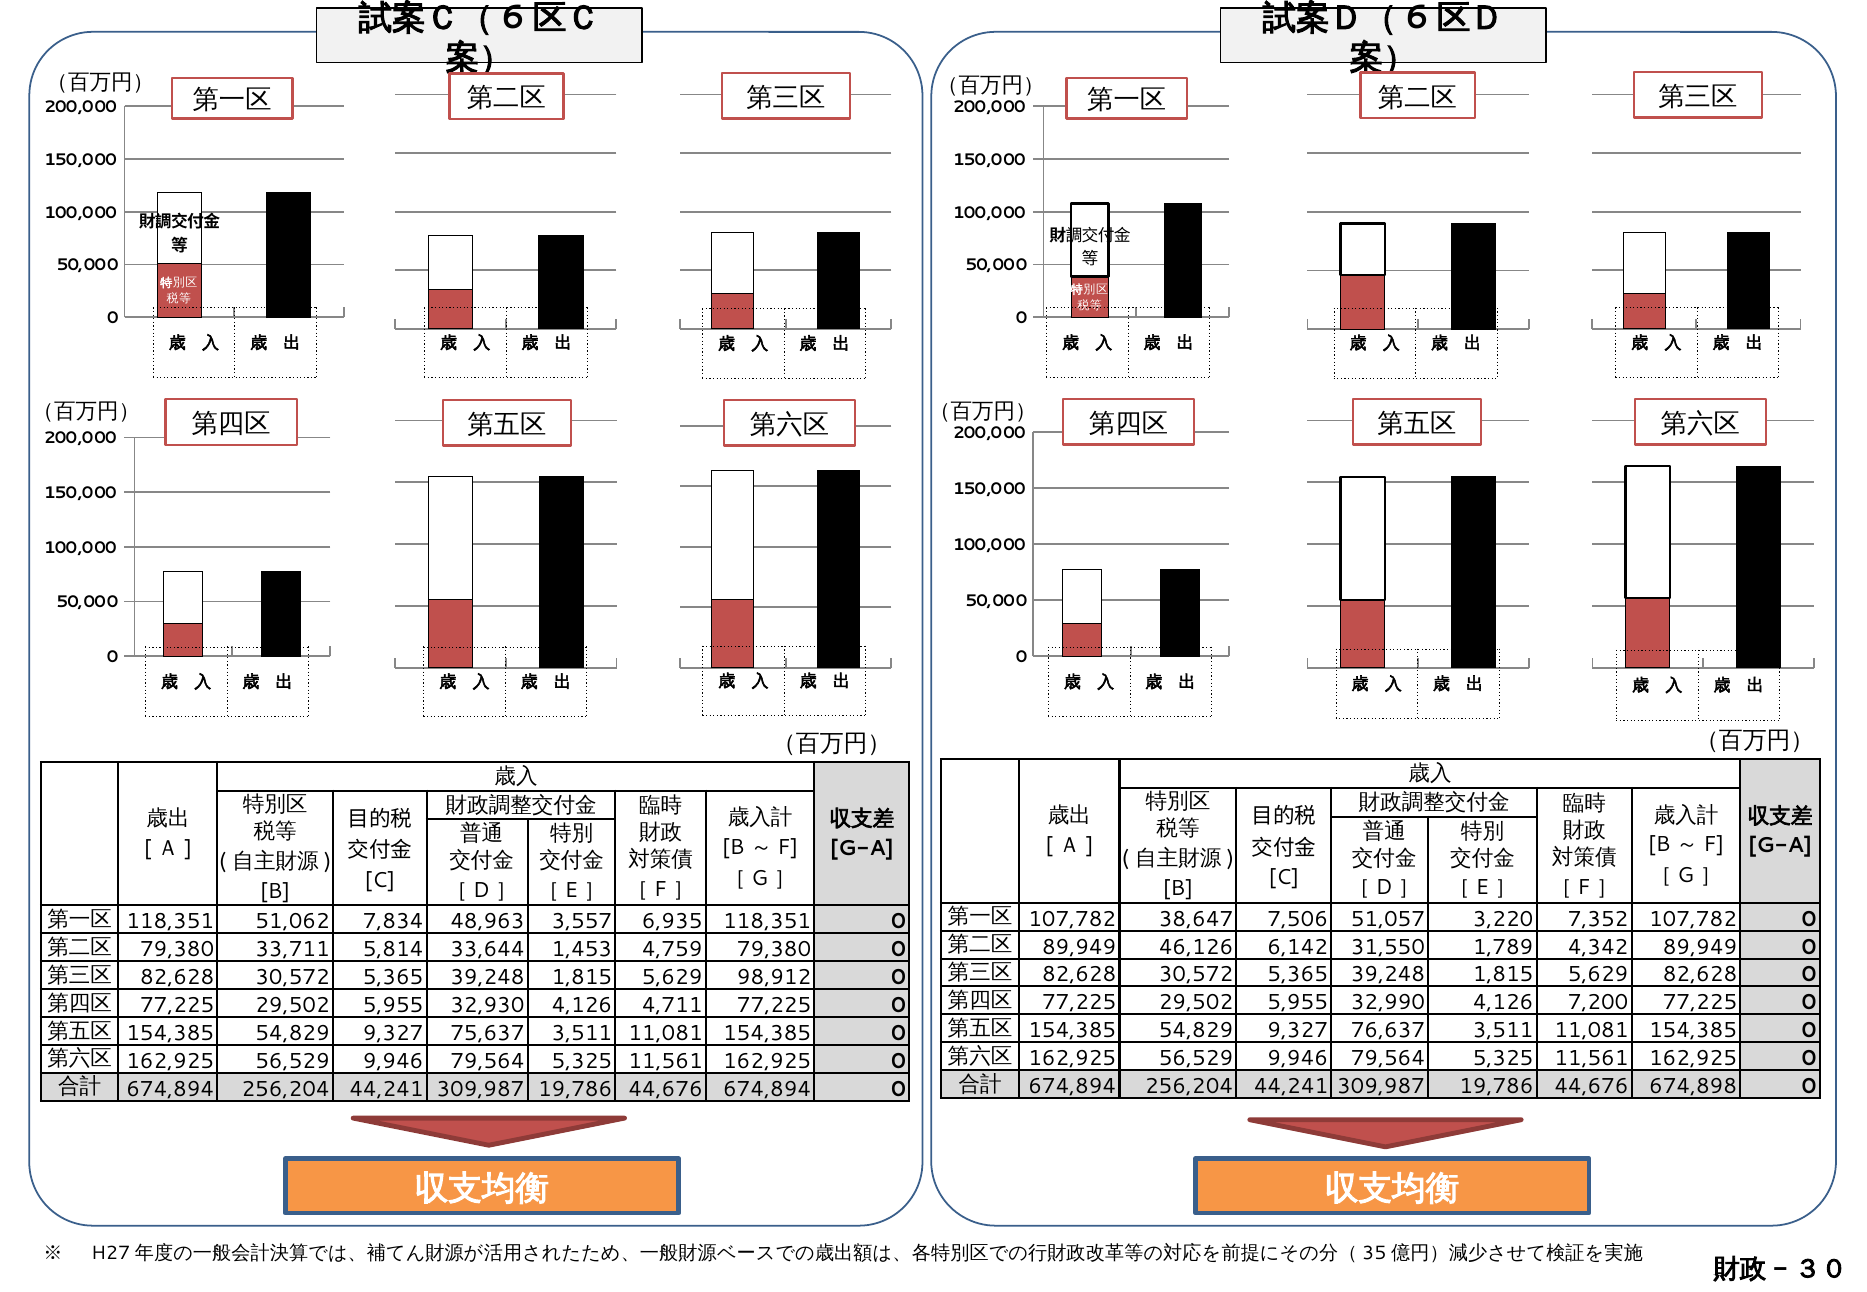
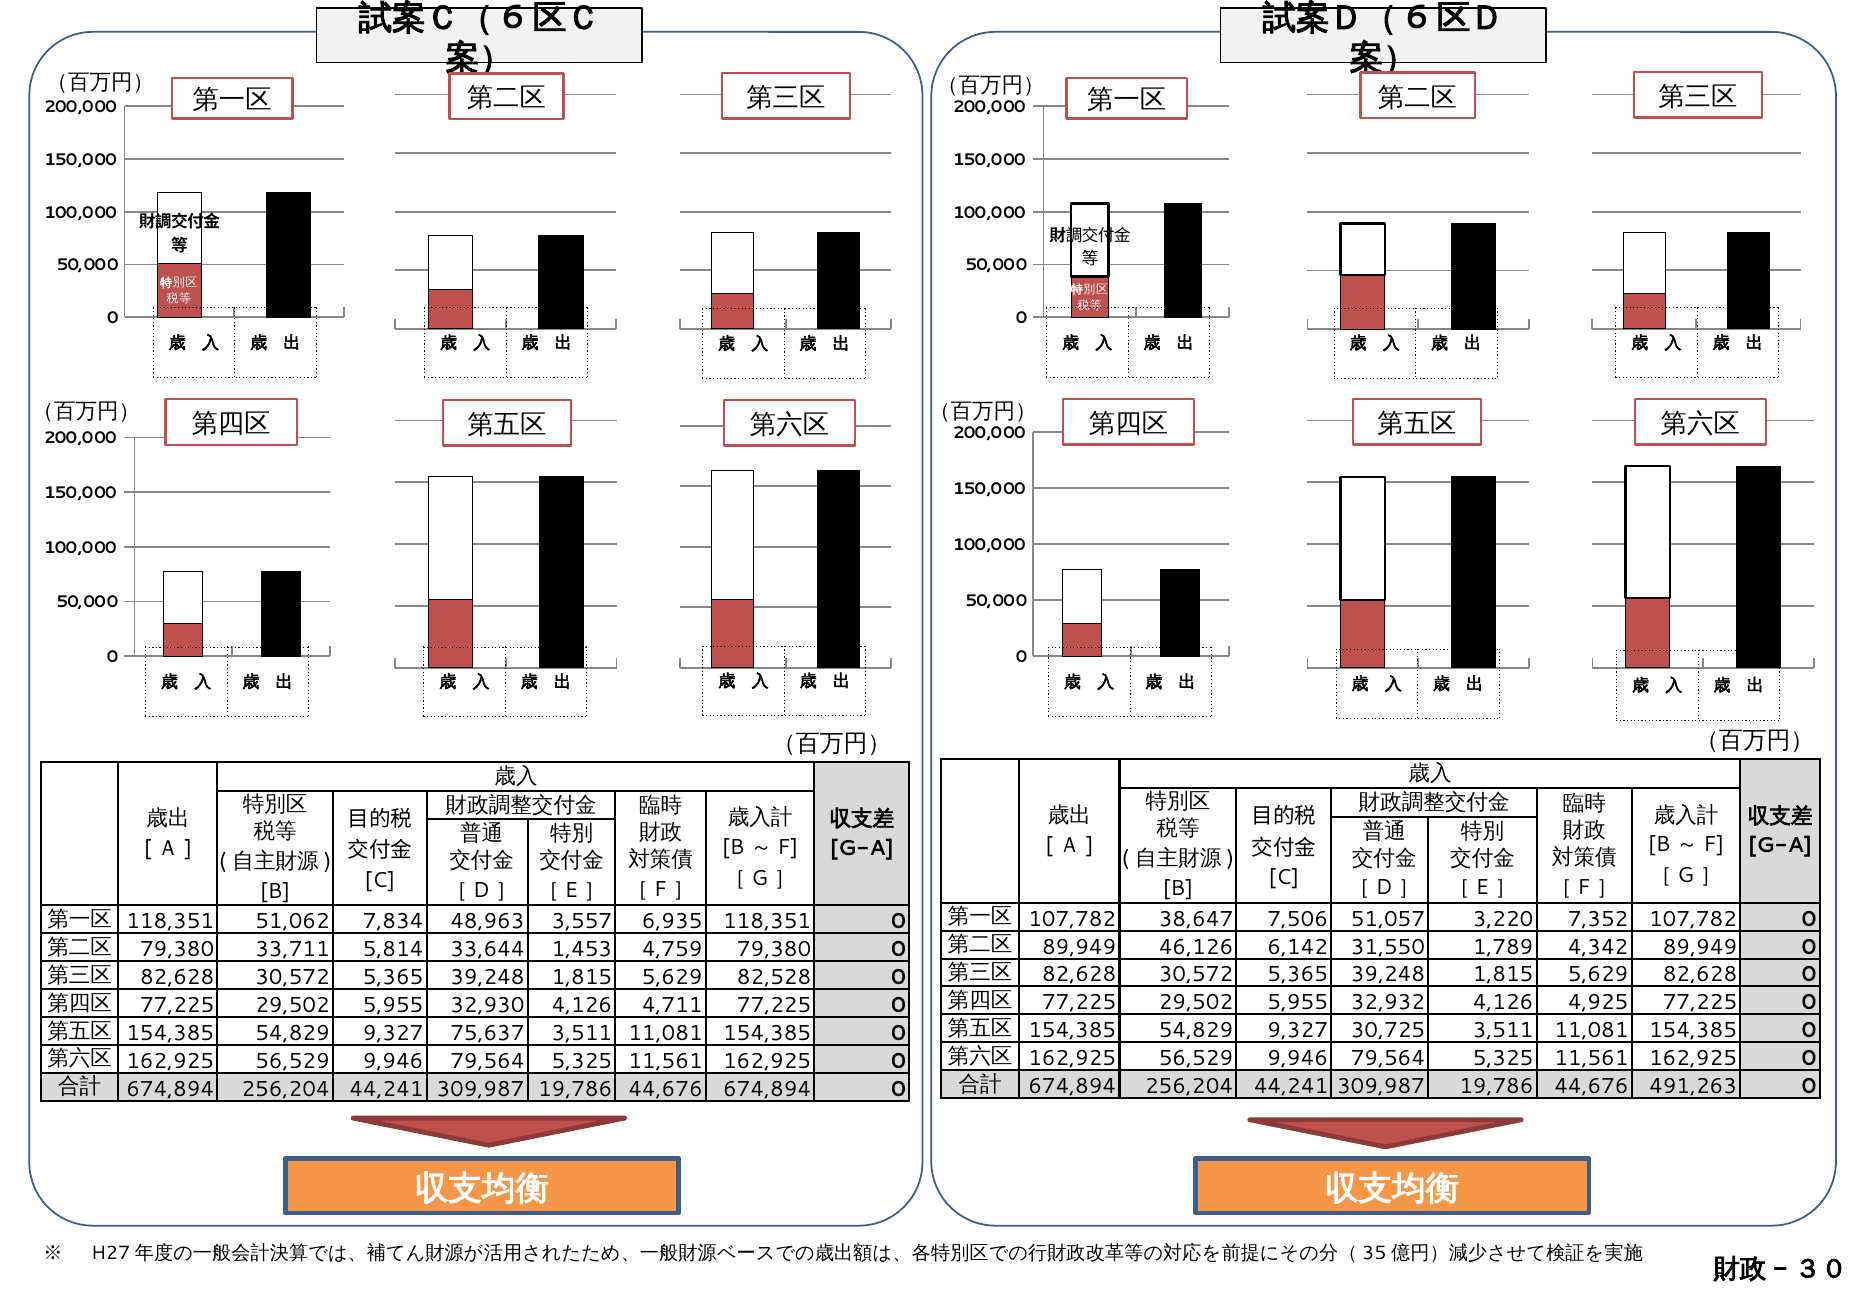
98,912: 98,912 -> 82,528 (774, 978)
32,990: 32,990 -> 32,932 (1388, 1003)
7,200: 7,200 -> 4,925 (1598, 1003)
76,637: 76,637 -> 30,725 (1388, 1031)
674,898: 674,898 -> 491,263 (1693, 1087)
